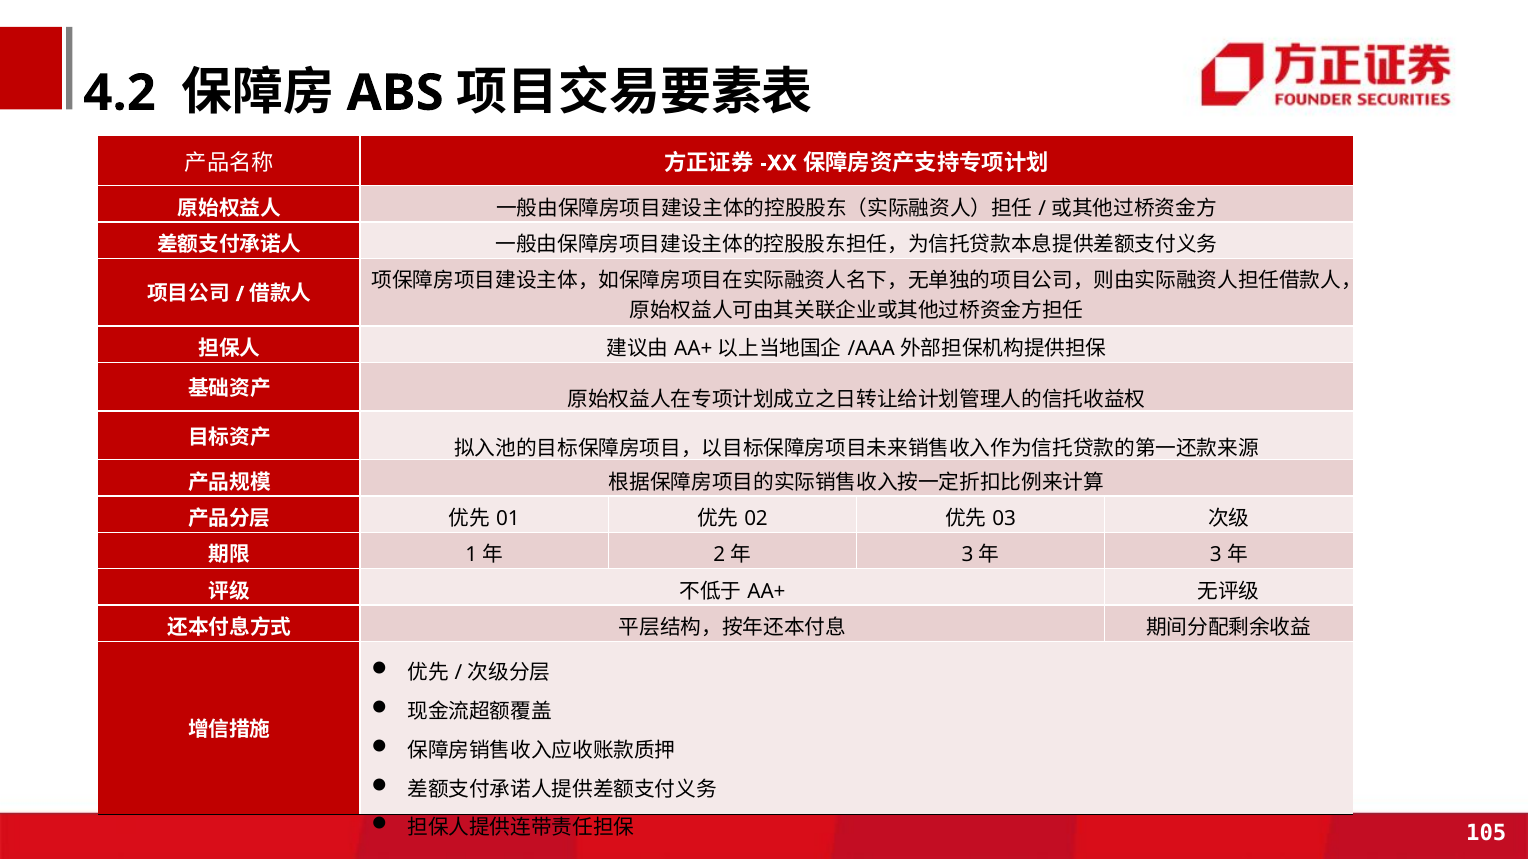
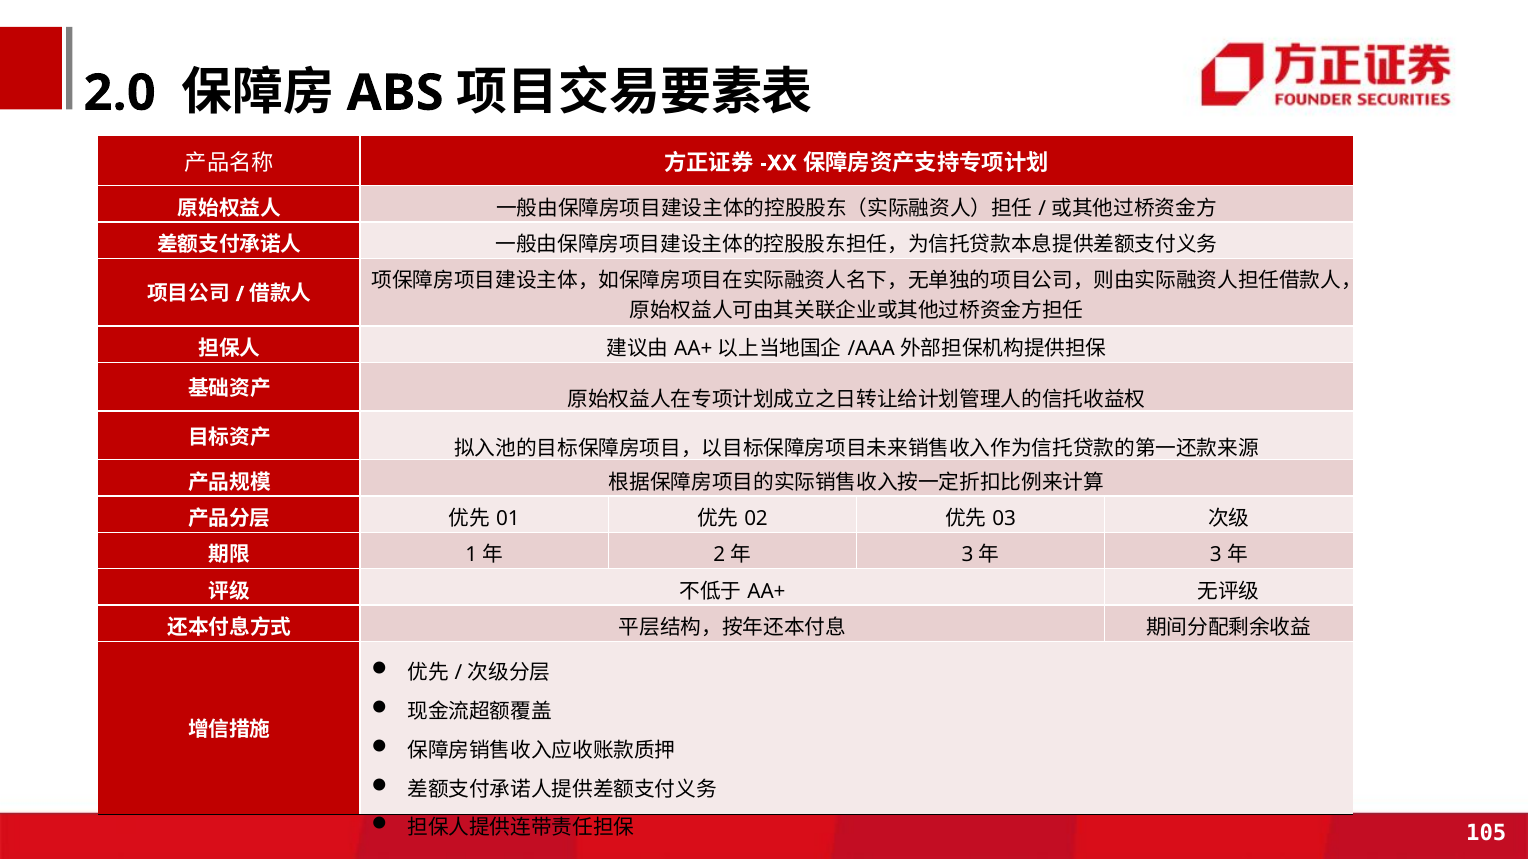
4.2: 4.2 -> 2.0 (120, 93)
